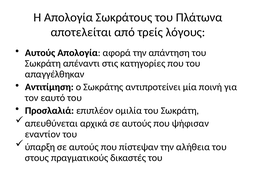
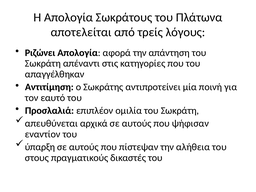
Αυτούς: Αυτούς -> Ριζώνει (40, 53)
